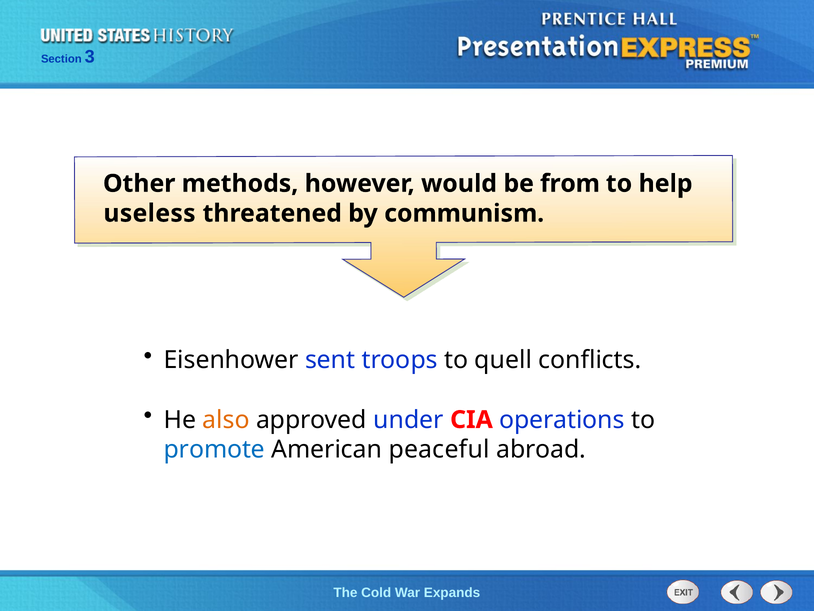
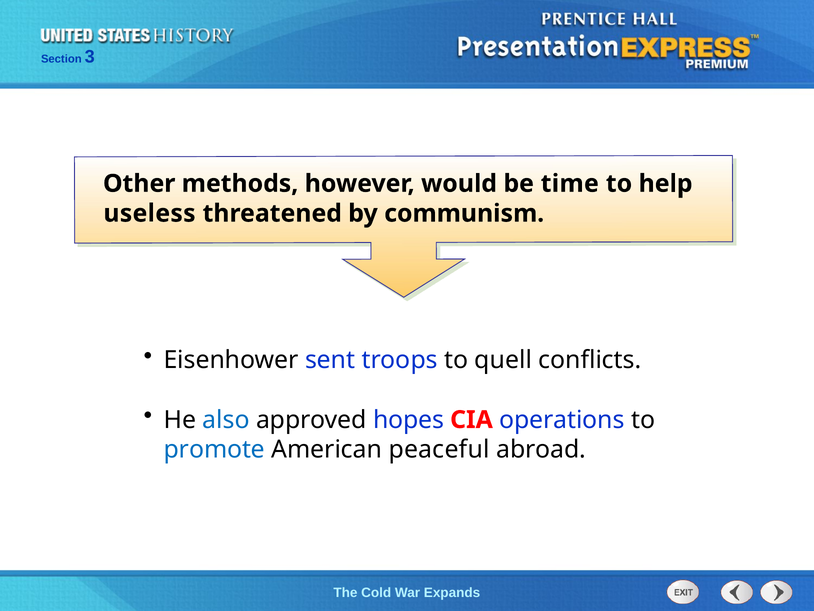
from: from -> time (570, 183)
also colour: orange -> blue (226, 419)
under: under -> hopes (409, 419)
